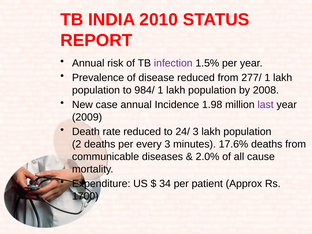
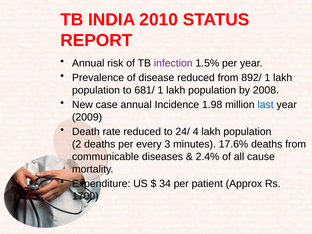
277/: 277/ -> 892/ (251, 78)
984/: 984/ -> 681/ (145, 90)
last colour: purple -> blue (266, 105)
24/ 3: 3 -> 4 (196, 132)
2.0%: 2.0% -> 2.4% (208, 157)
